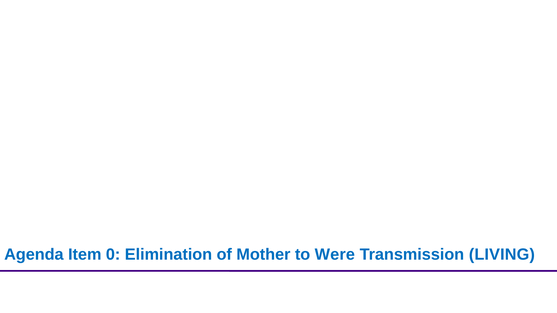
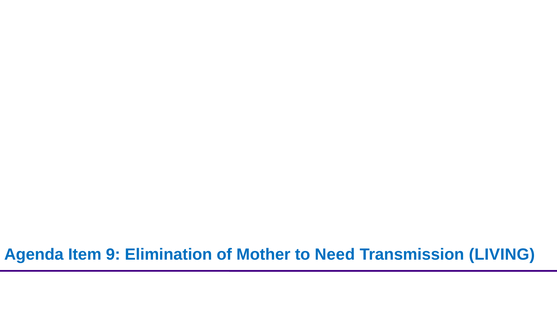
0: 0 -> 9 (113, 255)
Were: Were -> Need (335, 255)
